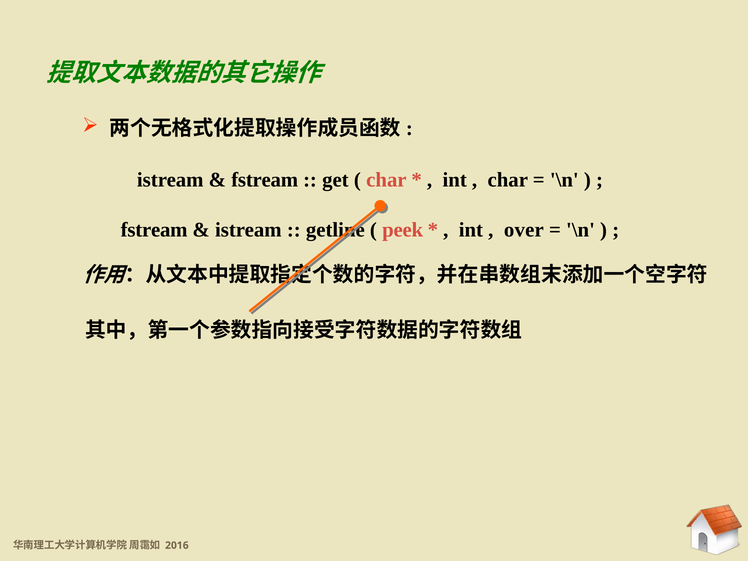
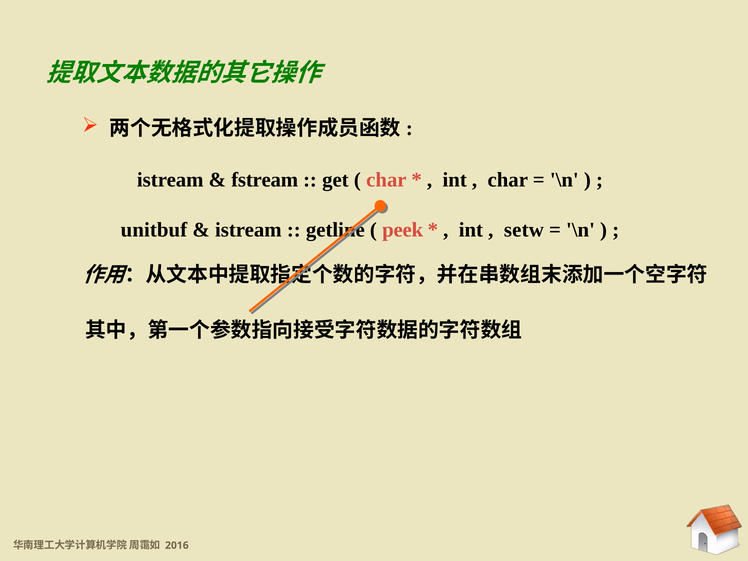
fstream: fstream -> unitbuf (154, 230)
over: over -> setw (524, 230)
